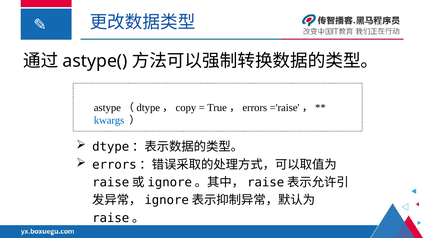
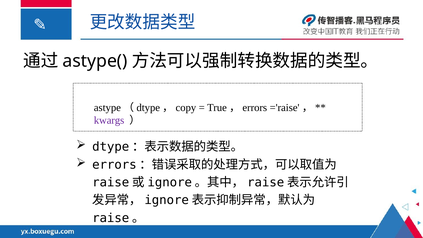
kwargs colour: blue -> purple (109, 120)
